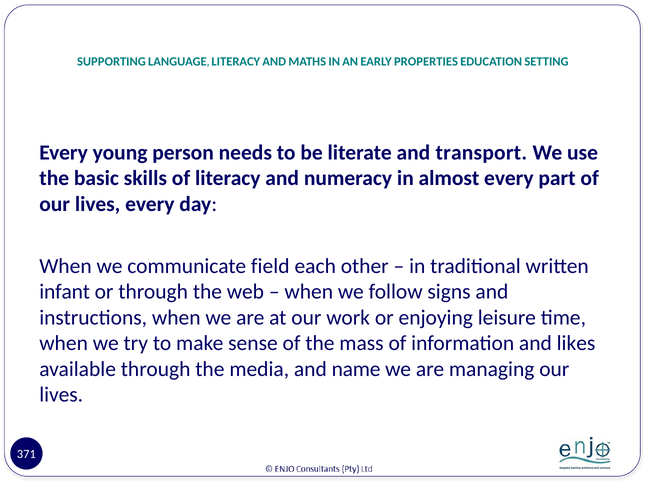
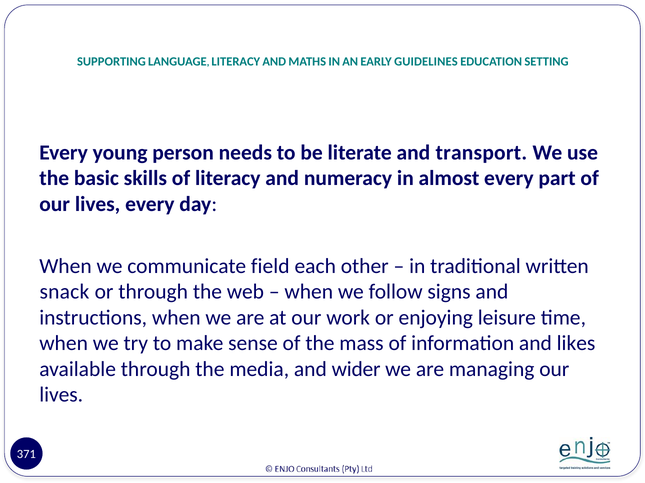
PROPERTIES: PROPERTIES -> GUIDELINES (426, 62)
infant: infant -> snack (64, 292)
name: name -> wider (356, 370)
